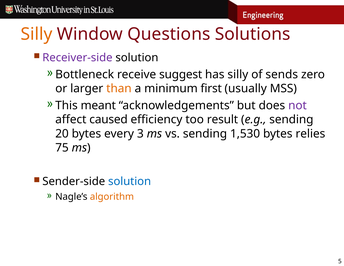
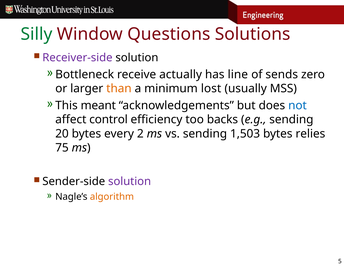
Silly colour: orange -> green (37, 34)
suggest: suggest -> actually (181, 74)
has silly: silly -> line (238, 74)
first: first -> lost (211, 88)
not colour: purple -> blue (297, 105)
caused: caused -> control (109, 120)
result: result -> backs (222, 120)
3: 3 -> 2 (140, 134)
1,530: 1,530 -> 1,503 (245, 134)
solution colour: blue -> purple (130, 181)
